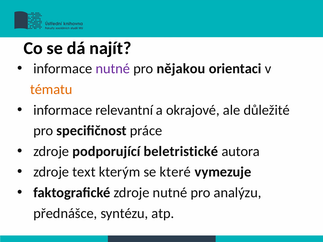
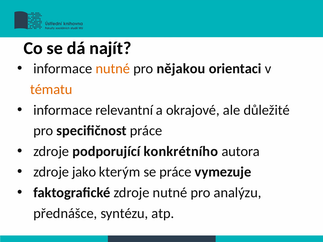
nutné colour: purple -> orange (113, 69)
beletristické: beletristické -> konkrétního (181, 151)
text: text -> jako (84, 172)
se které: které -> práce (175, 172)
